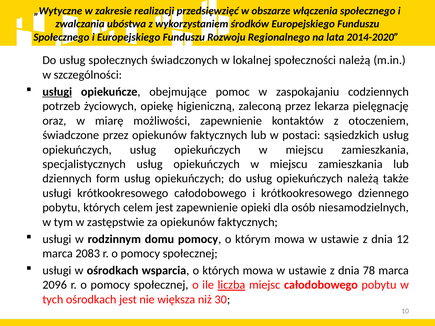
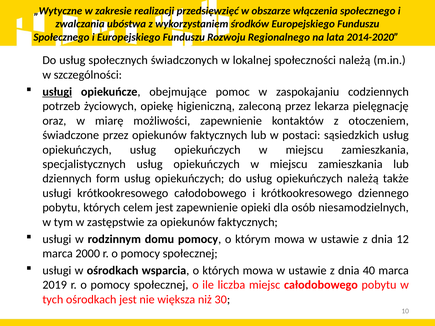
2083: 2083 -> 2000 (88, 254)
78: 78 -> 40 (369, 271)
2096: 2096 -> 2019 (55, 285)
liczba underline: present -> none (231, 285)
